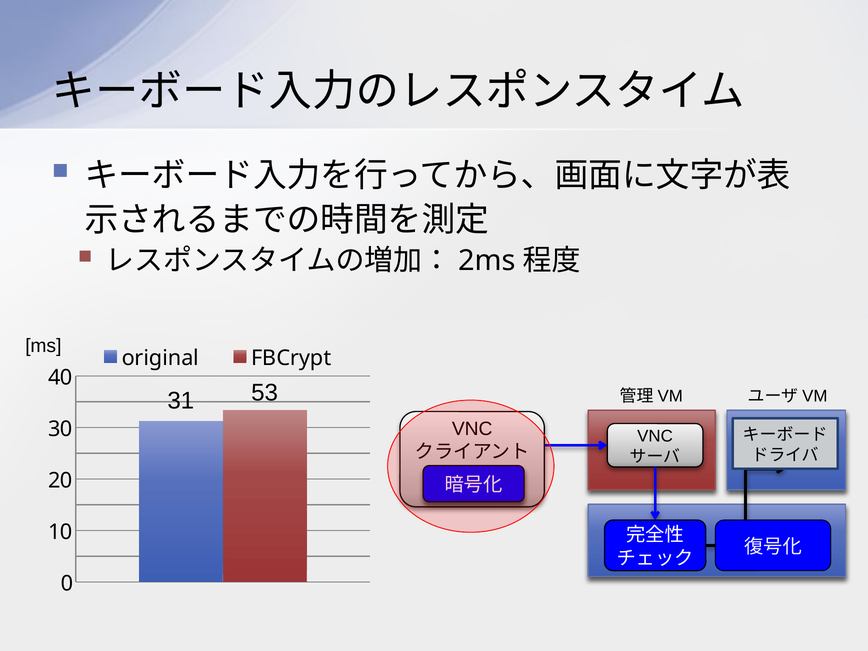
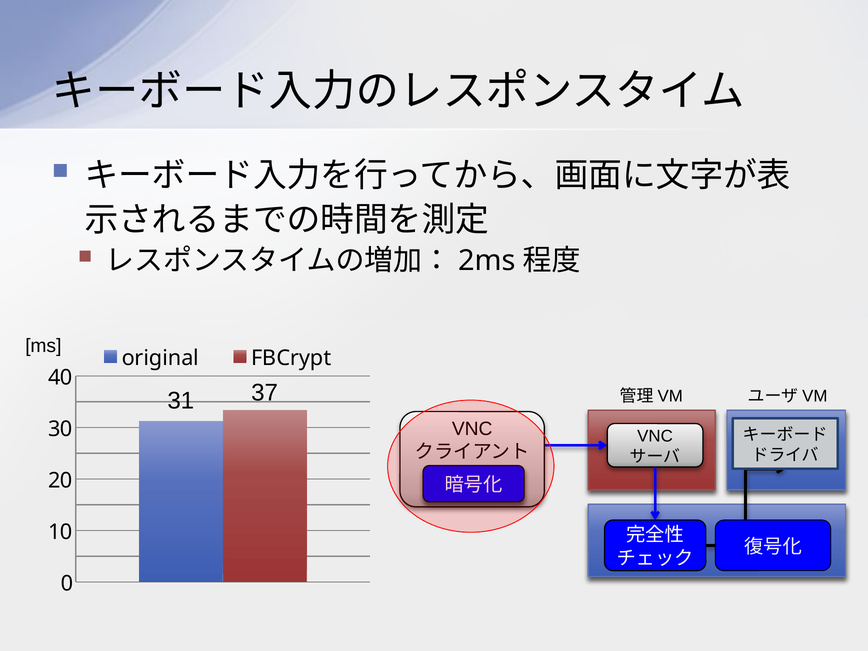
53: 53 -> 37 (265, 393)
